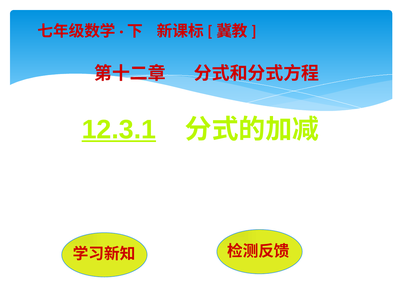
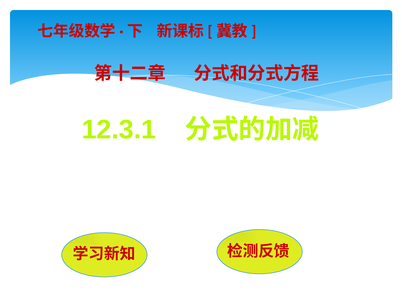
12.3.1 underline: present -> none (119, 130)
